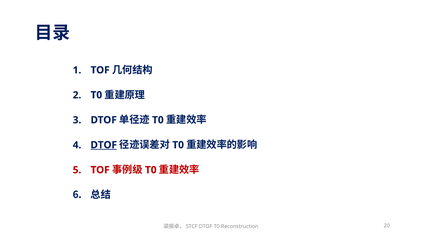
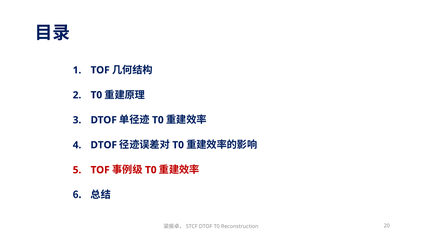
DTOF underline: present -> none (104, 145)
